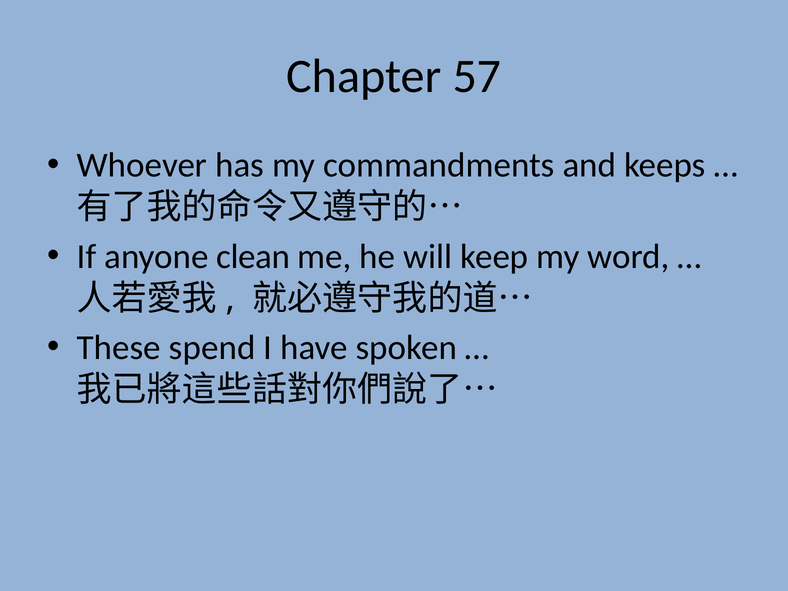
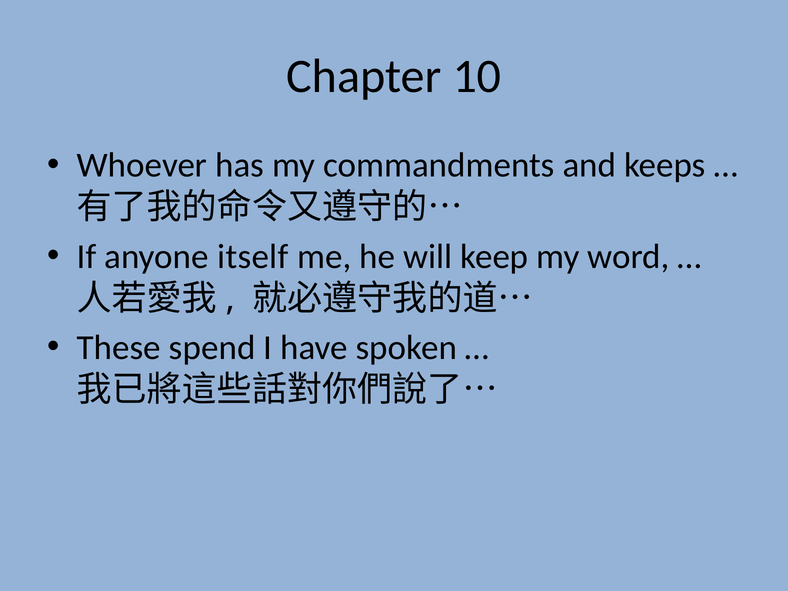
57: 57 -> 10 (477, 76)
clean: clean -> itself (253, 256)
